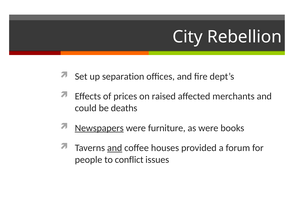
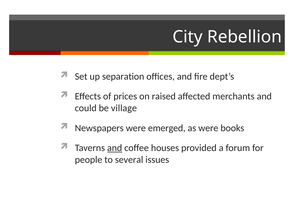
deaths: deaths -> village (124, 108)
Newspapers underline: present -> none (99, 128)
furniture: furniture -> emerged (167, 128)
conflict: conflict -> several (129, 160)
